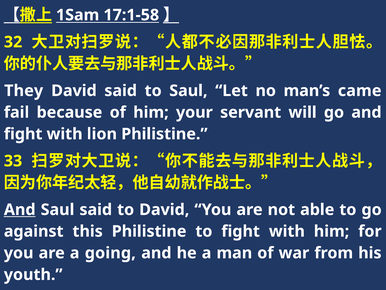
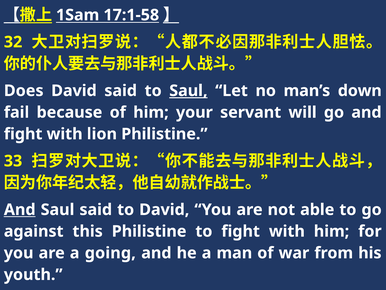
They: They -> Does (24, 91)
Saul underline: none -> present (188, 91)
came: came -> down (360, 91)
